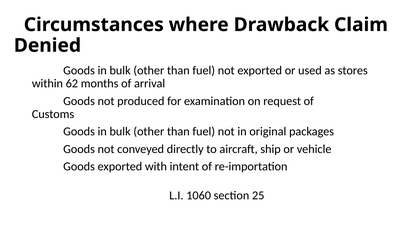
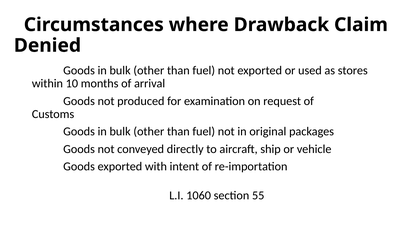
62: 62 -> 10 (72, 84)
25: 25 -> 55 (258, 195)
